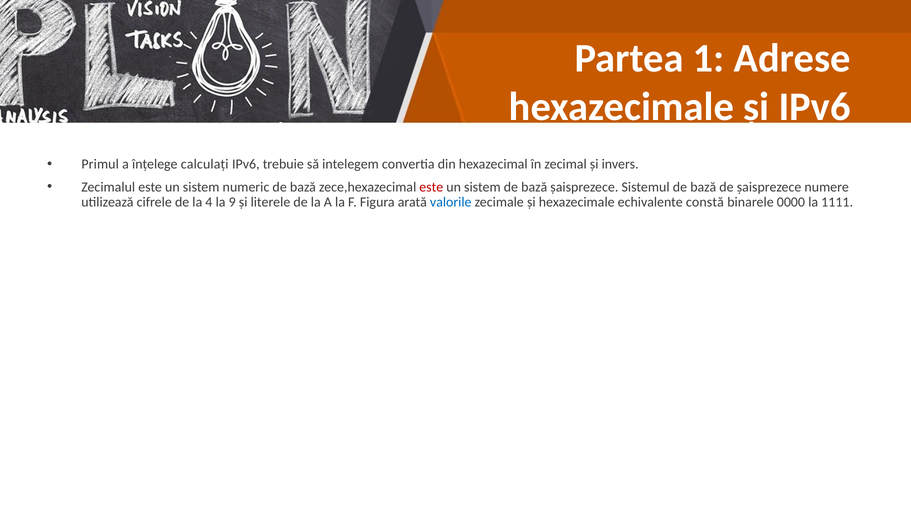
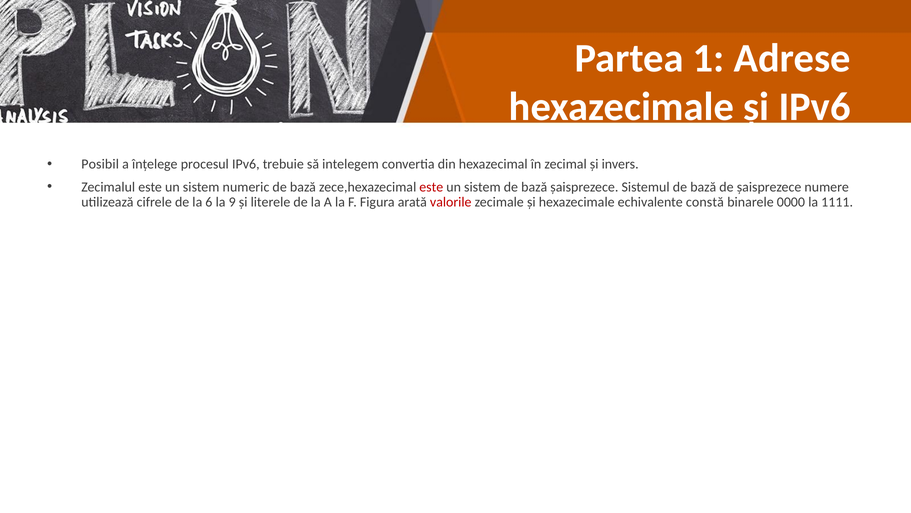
Primul: Primul -> Posibil (100, 164)
calculați: calculați -> procesul (205, 164)
4: 4 -> 6 (209, 202)
valorile colour: blue -> red (451, 202)
